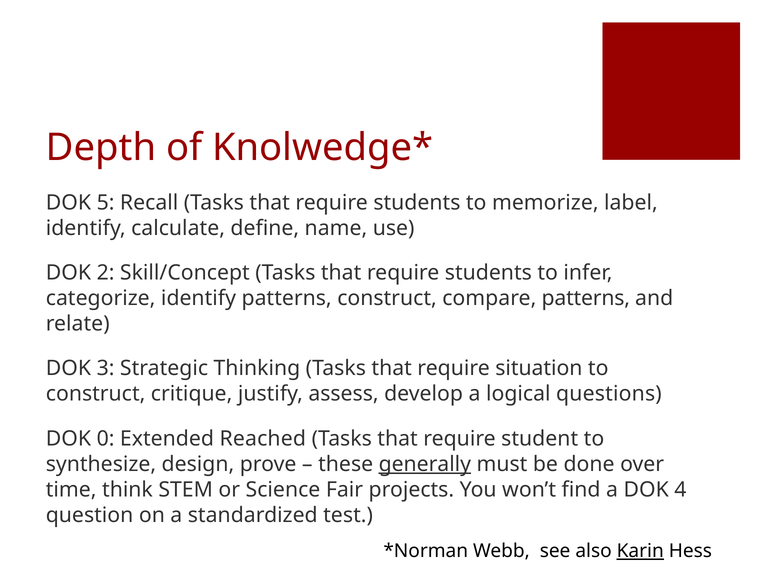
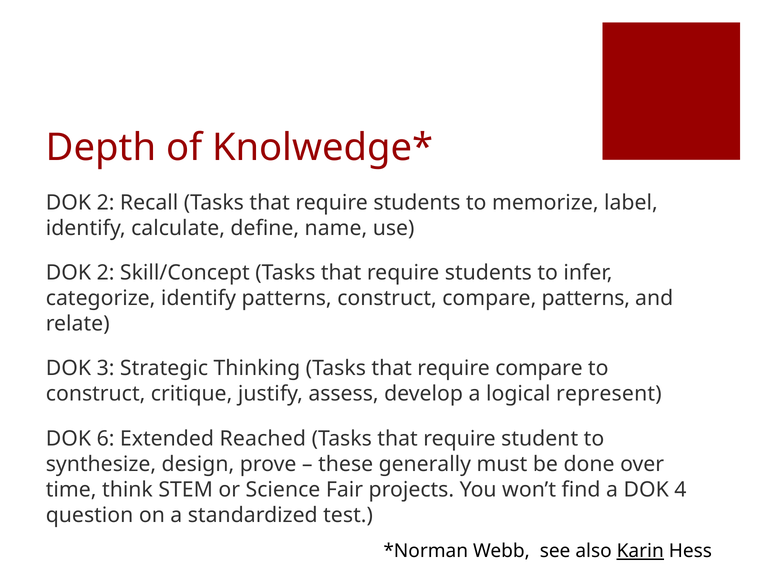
5: 5 -> 2 (106, 203)
require situation: situation -> compare (539, 368)
questions: questions -> represent (609, 394)
0: 0 -> 6 (106, 439)
generally underline: present -> none (425, 464)
